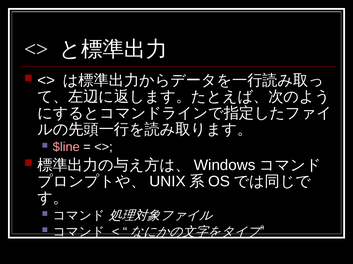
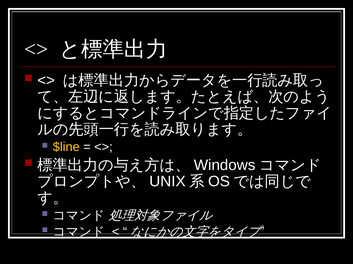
$line colour: pink -> yellow (66, 147)
